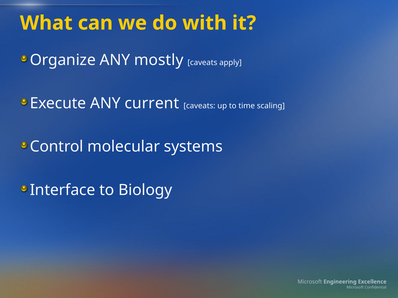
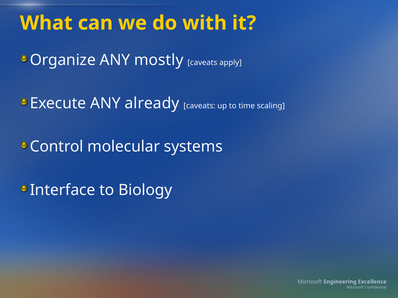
current: current -> already (152, 103)
